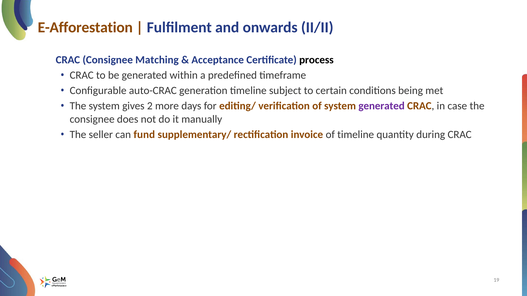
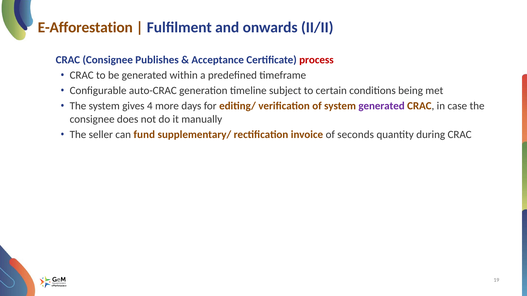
Matching: Matching -> Publishes (157, 60)
process colour: black -> red (316, 60)
2: 2 -> 4 (150, 106)
of timeline: timeline -> seconds (356, 135)
